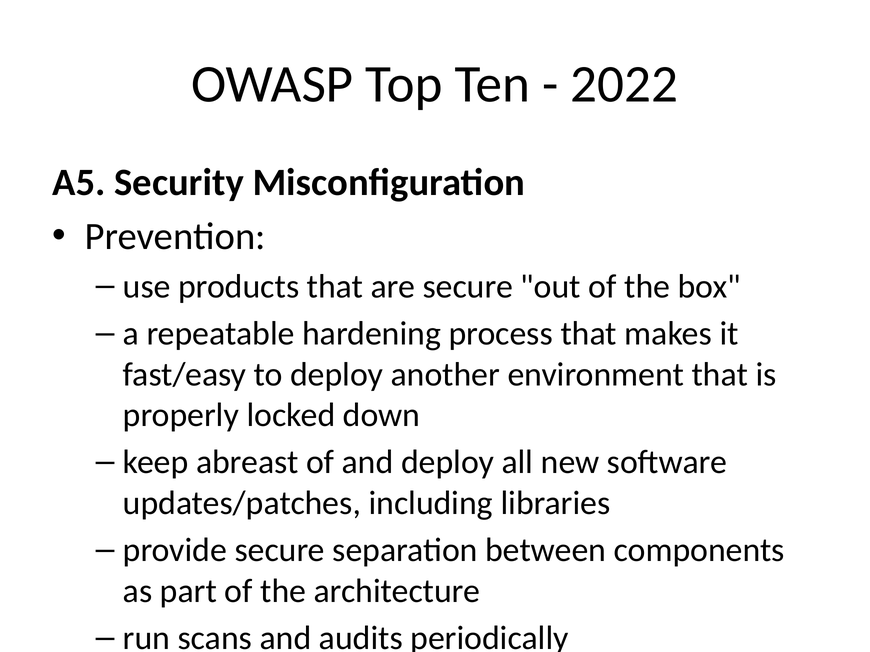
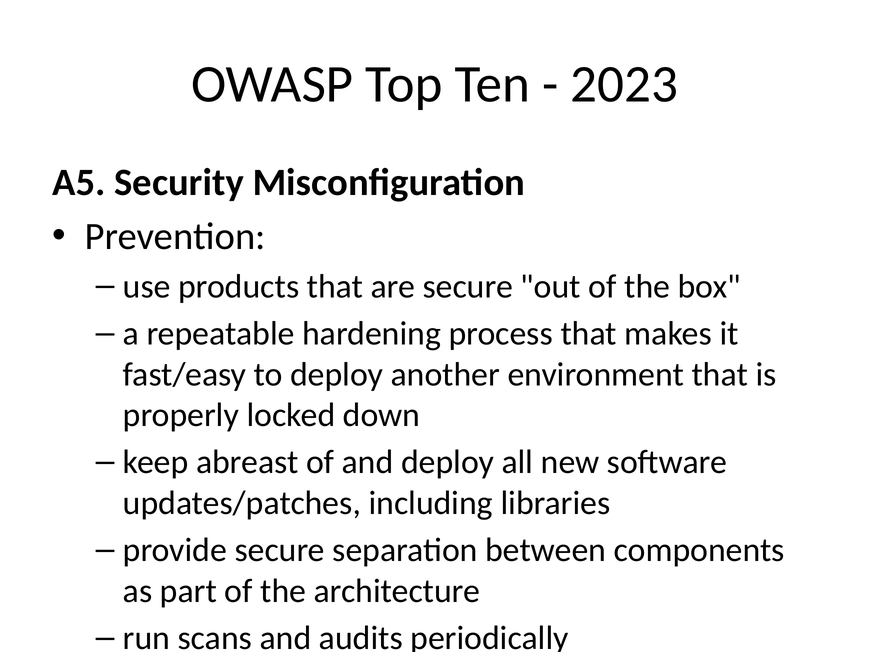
2022: 2022 -> 2023 (624, 84)
